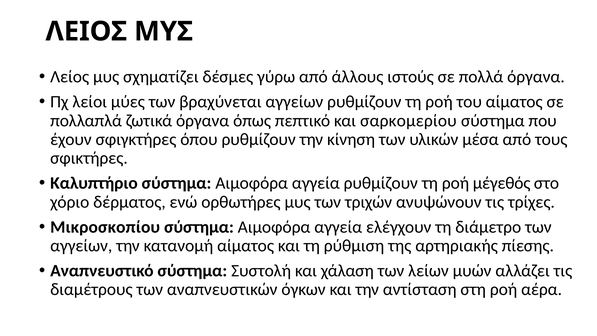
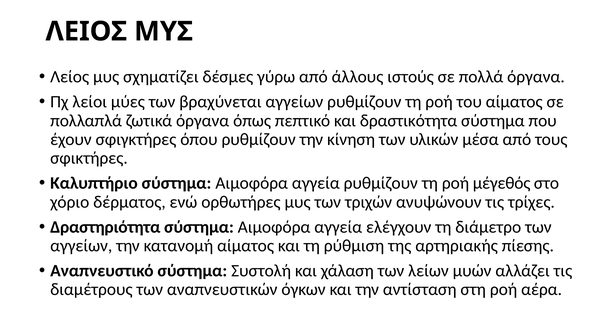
σαρκομερίου: σαρκομερίου -> δραστικότητα (409, 121)
Μικροσκοπίου: Μικροσκοπίου -> Δραστηριότητα (105, 227)
